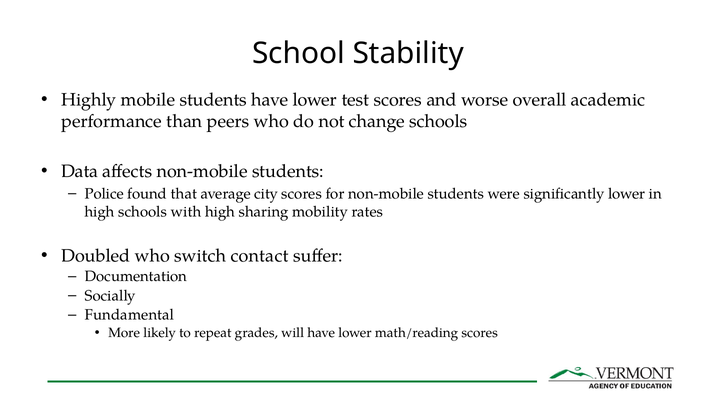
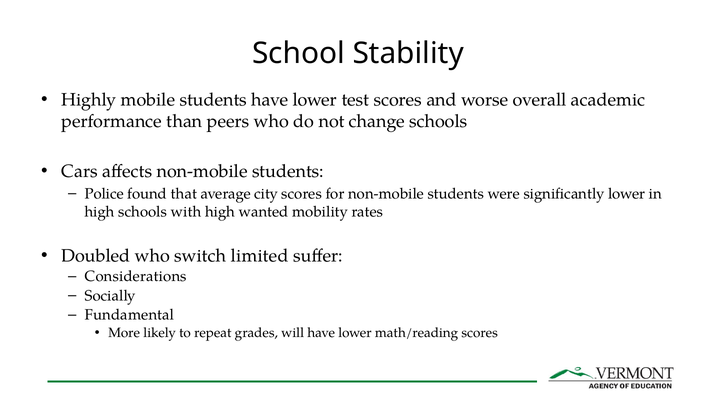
Data: Data -> Cars (80, 171)
sharing: sharing -> wanted (264, 212)
contact: contact -> limited (260, 256)
Documentation: Documentation -> Considerations (136, 276)
